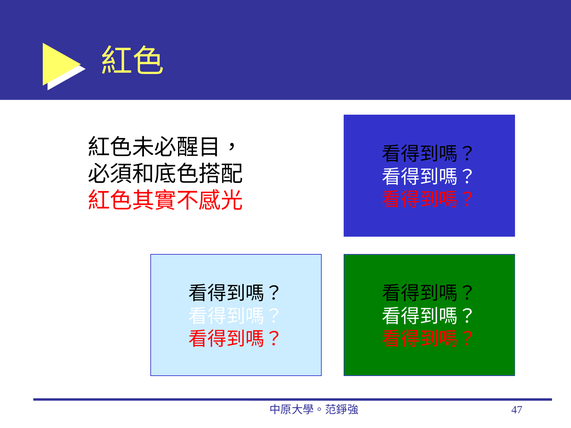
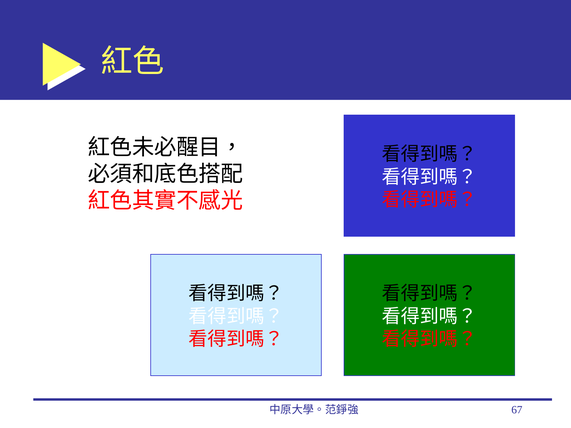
47: 47 -> 67 (517, 410)
